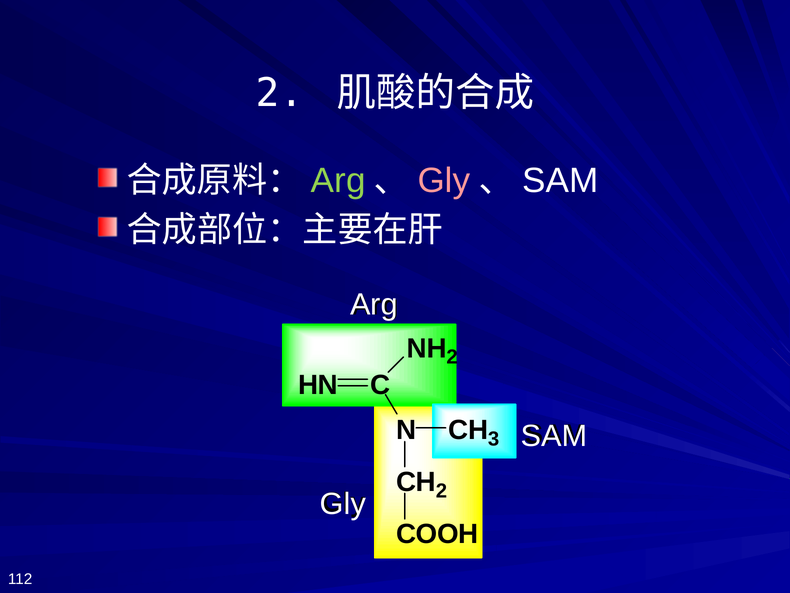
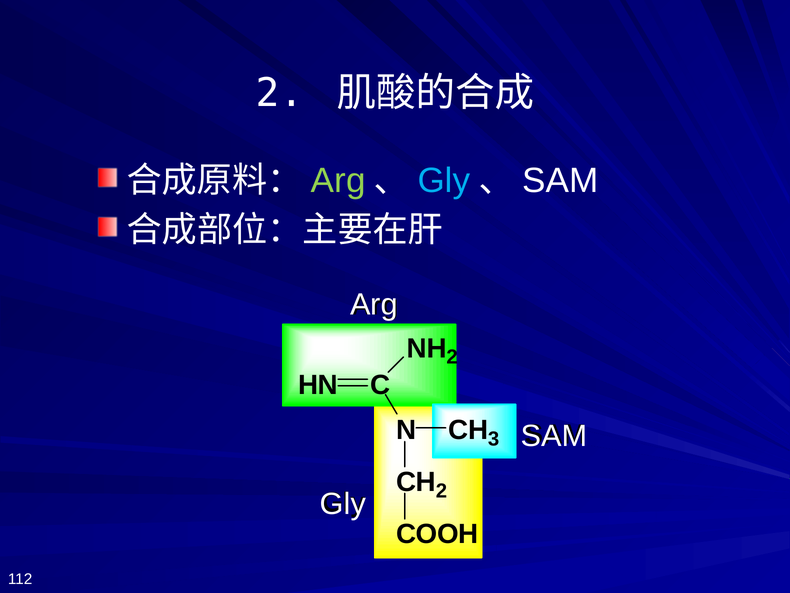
Gly colour: pink -> light blue (444, 181)
